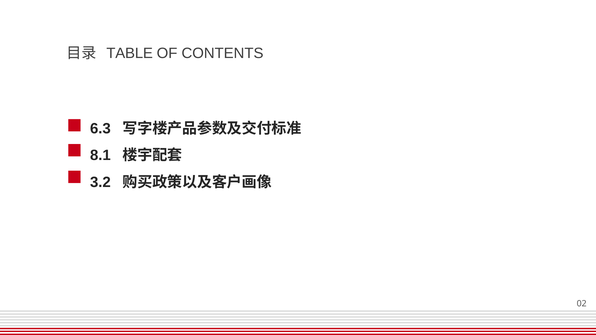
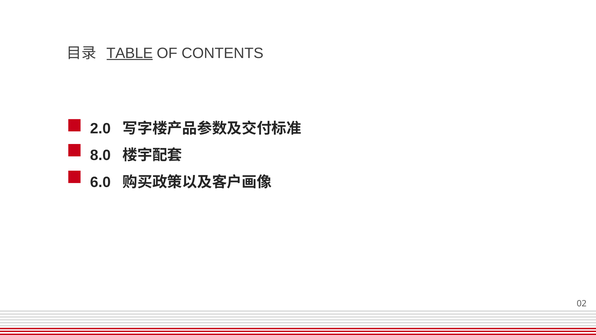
TABLE underline: none -> present (130, 53)
6.3: 6.3 -> 2.0 (100, 129)
8.1: 8.1 -> 8.0 (100, 155)
3.2: 3.2 -> 6.0 (100, 182)
